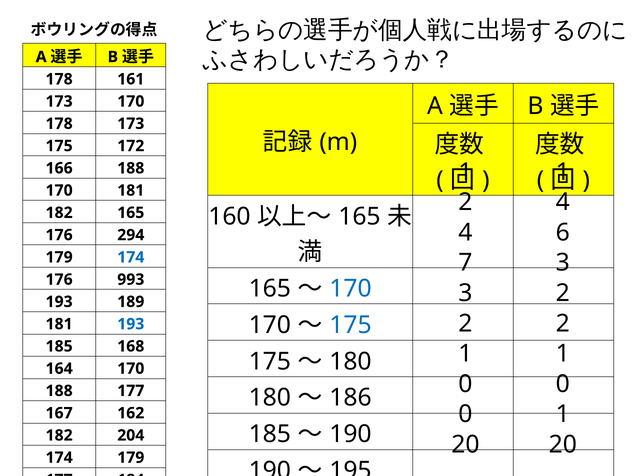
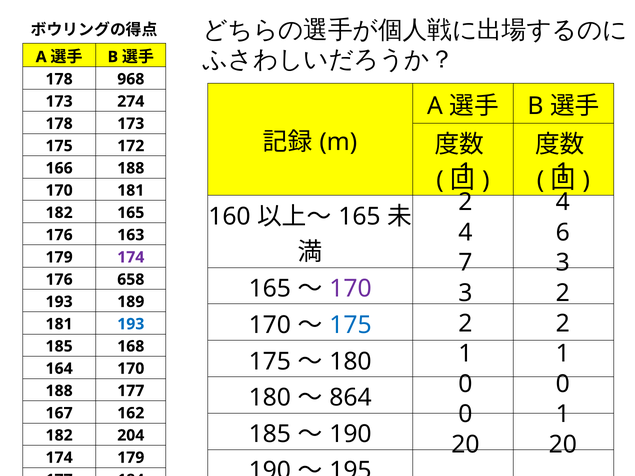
161: 161 -> 968 (131, 79)
173 170: 170 -> 274 (131, 101)
294: 294 -> 163 (131, 235)
174 colour: blue -> purple (131, 257)
993: 993 -> 658 (131, 280)
170 colour: blue -> purple (350, 289)
186: 186 -> 864 (350, 398)
